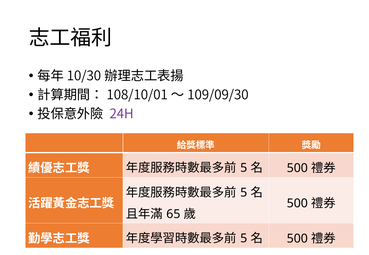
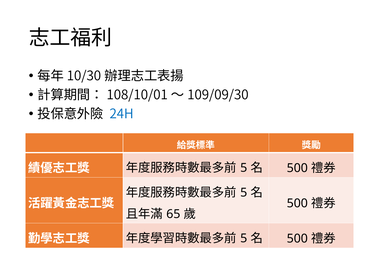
24H colour: purple -> blue (122, 114)
